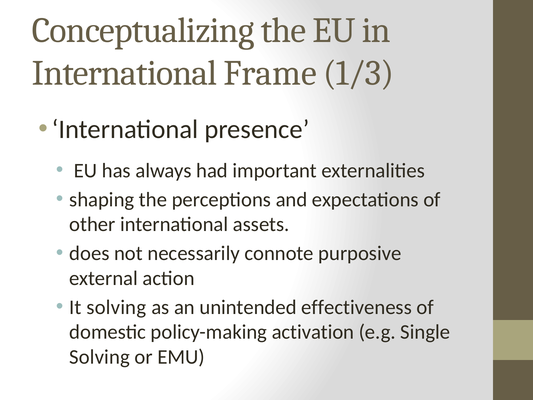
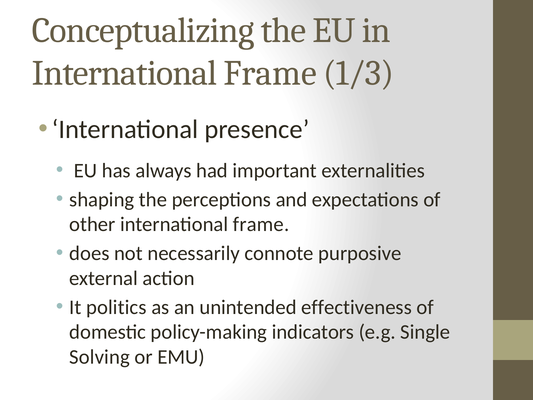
other international assets: assets -> frame (261, 224)
It solving: solving -> politics (116, 307)
activation: activation -> indicators (313, 332)
